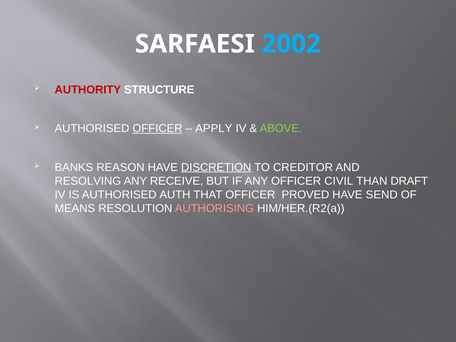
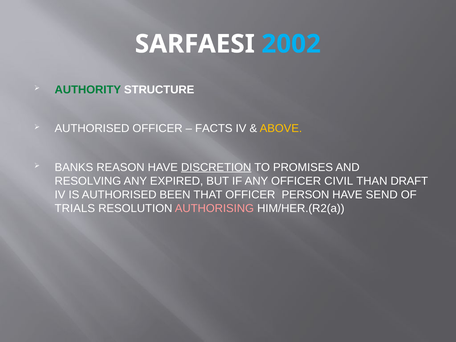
AUTHORITY colour: red -> green (88, 90)
OFFICER underline: present -> none (157, 128)
APPLY: APPLY -> FACTS (214, 128)
ABOVE colour: light green -> yellow (281, 128)
CREDITOR: CREDITOR -> PROMISES (303, 167)
RECEIVE: RECEIVE -> EXPIRED (177, 181)
AUTH: AUTH -> BEEN (175, 195)
PROVED: PROVED -> PERSON (305, 195)
MEANS: MEANS -> TRIALS (75, 208)
